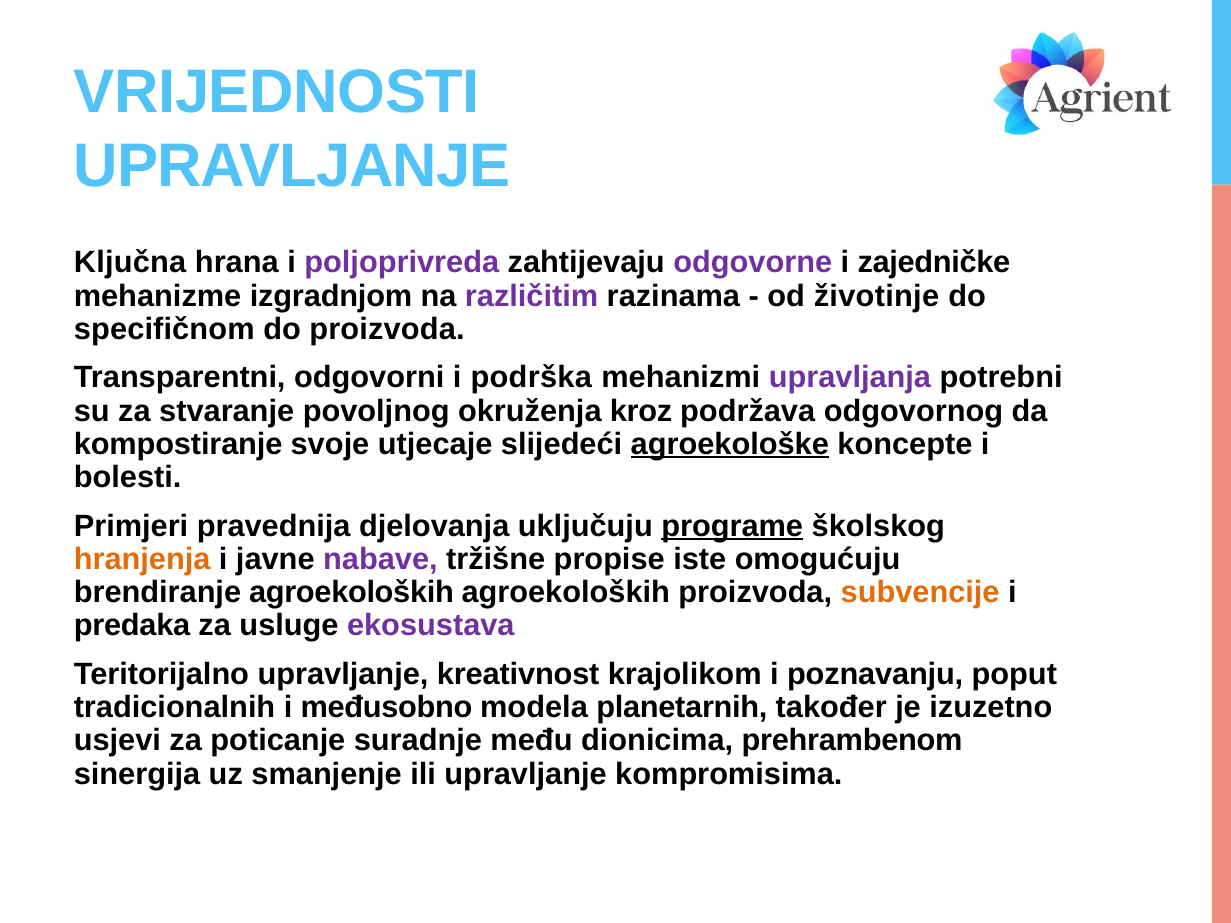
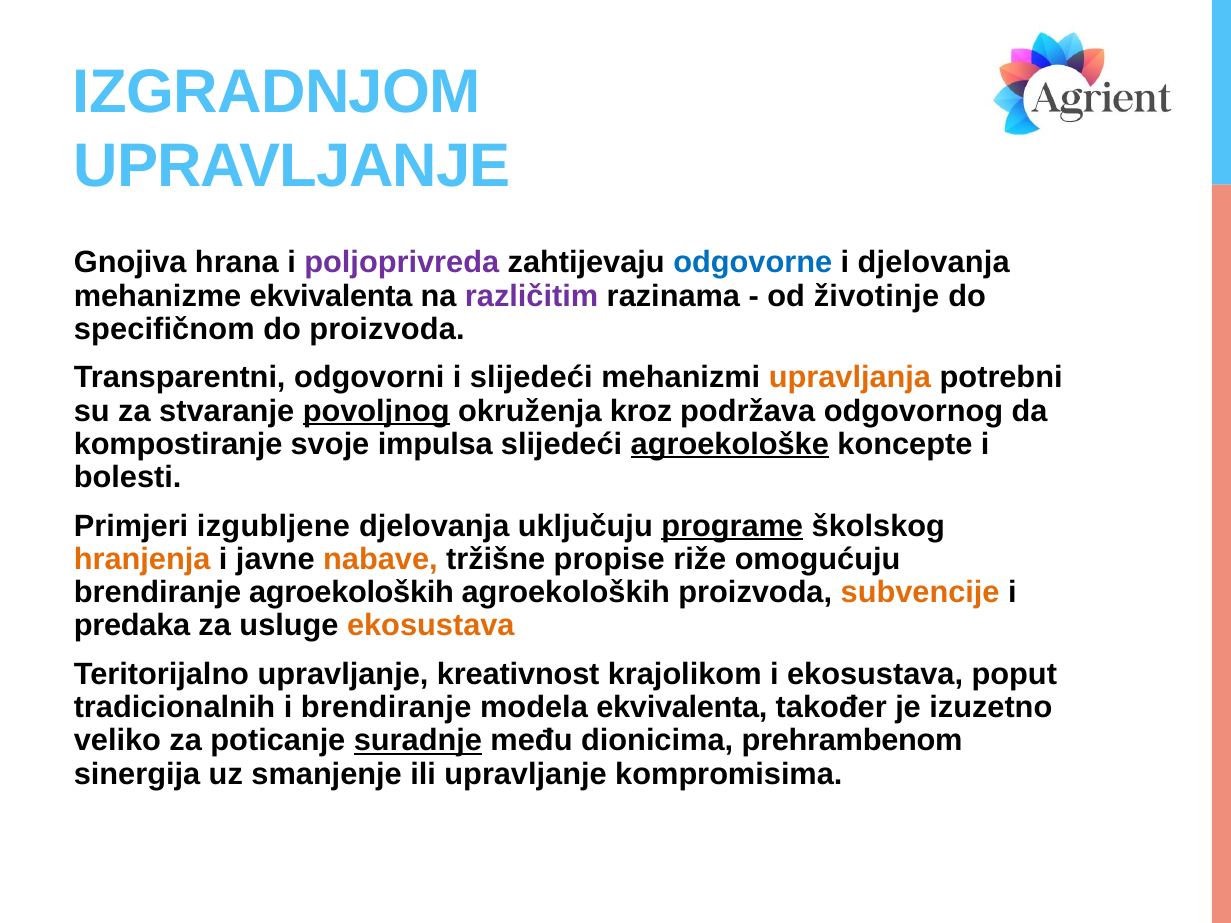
VRIJEDNOSTI: VRIJEDNOSTI -> IZGRADNJOM (277, 93)
Ključna: Ključna -> Gnojiva (130, 263)
odgovorne colour: purple -> blue (753, 263)
i zajedničke: zajedničke -> djelovanja (934, 263)
mehanizme izgradnjom: izgradnjom -> ekvivalenta (331, 296)
i podrška: podrška -> slijedeći (531, 378)
upravljanja colour: purple -> orange (850, 378)
povoljnog underline: none -> present (376, 411)
utjecaje: utjecaje -> impulsa (435, 444)
pravednija: pravednija -> izgubljene (273, 526)
nabave colour: purple -> orange (380, 559)
iste: iste -> riže (700, 559)
ekosustava colour: purple -> orange (431, 626)
i poznavanju: poznavanju -> ekosustava (875, 674)
i međusobno: međusobno -> brendiranje (386, 708)
modela planetarnih: planetarnih -> ekvivalenta (682, 708)
usjevi: usjevi -> veliko (117, 741)
suradnje underline: none -> present (418, 741)
